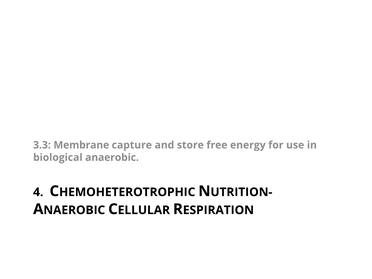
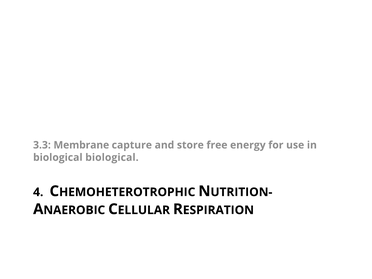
biological anaerobic: anaerobic -> biological (112, 157)
